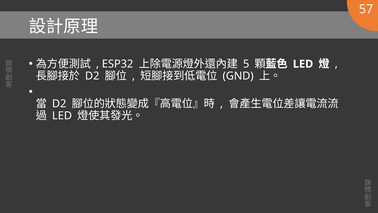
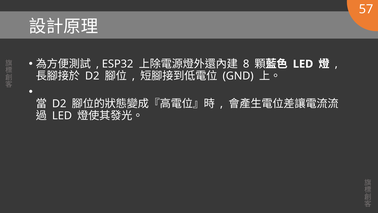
5: 5 -> 8 (246, 64)
